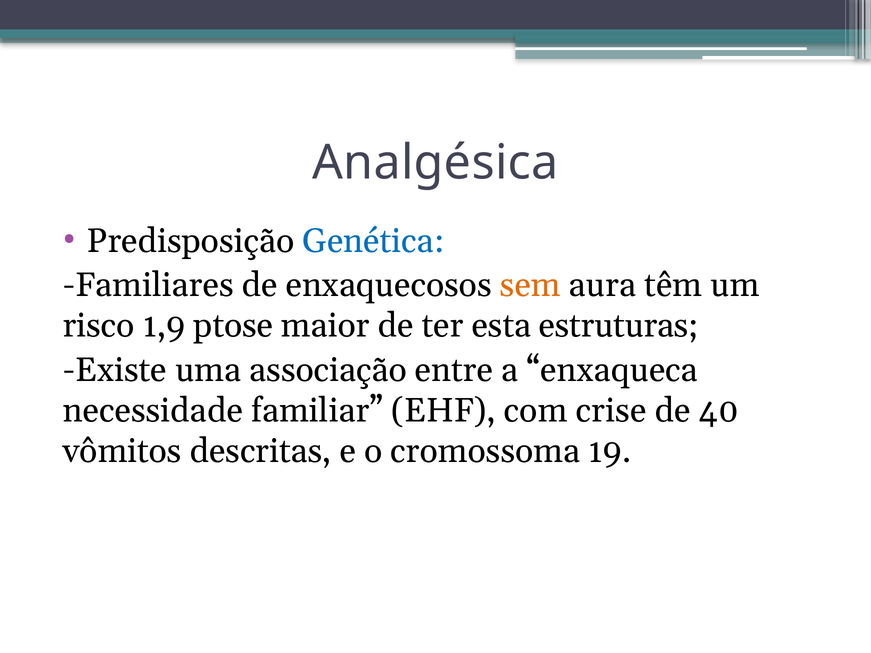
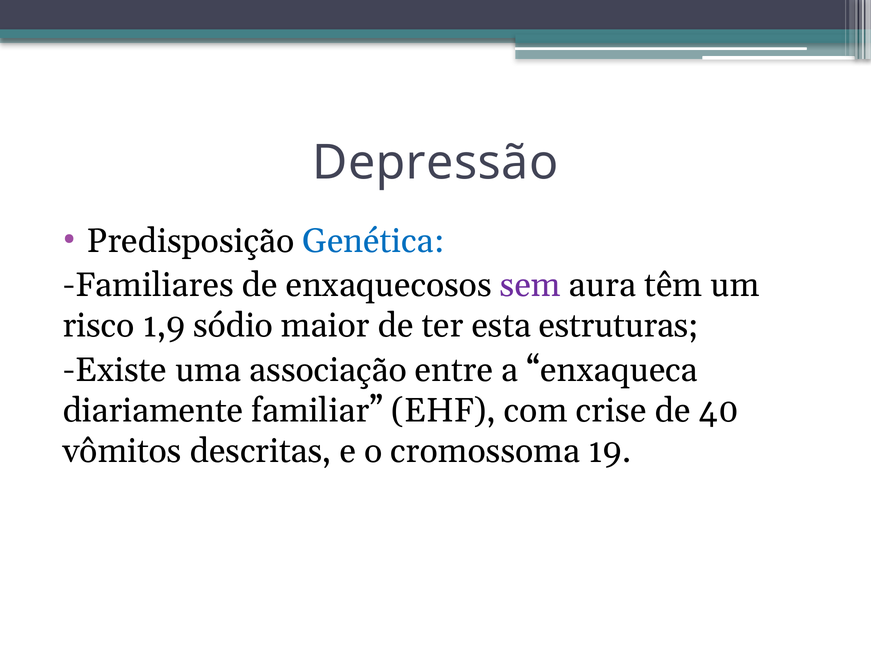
Analgésica: Analgésica -> Depressão (435, 163)
sem colour: orange -> purple (530, 285)
ptose: ptose -> sódio (233, 326)
necessidade: necessidade -> diariamente (153, 411)
